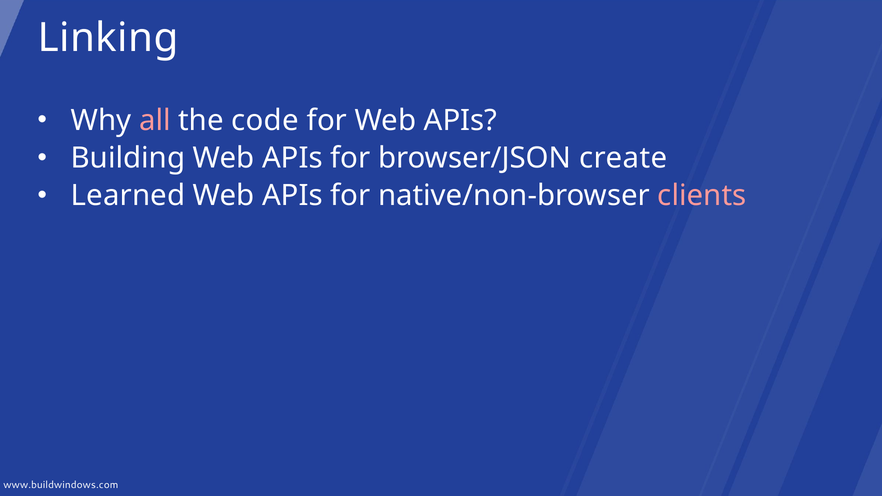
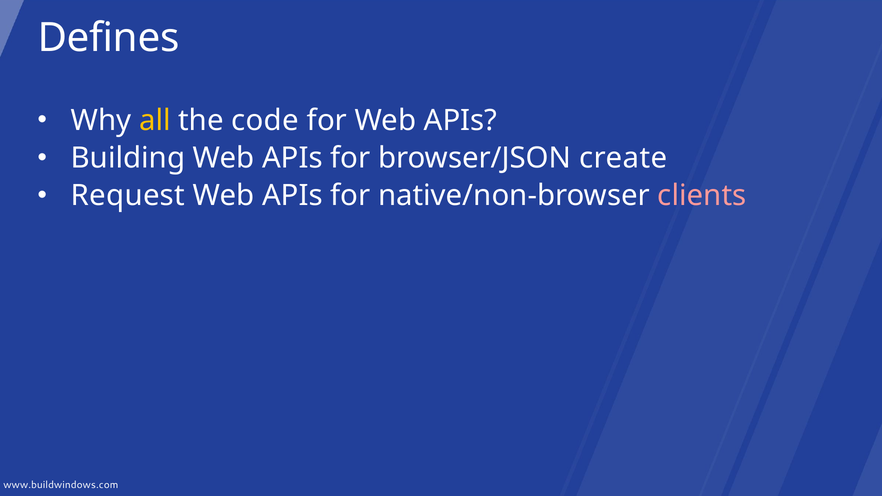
Linking: Linking -> Defines (108, 38)
all colour: pink -> yellow (155, 120)
Learned: Learned -> Request (128, 196)
